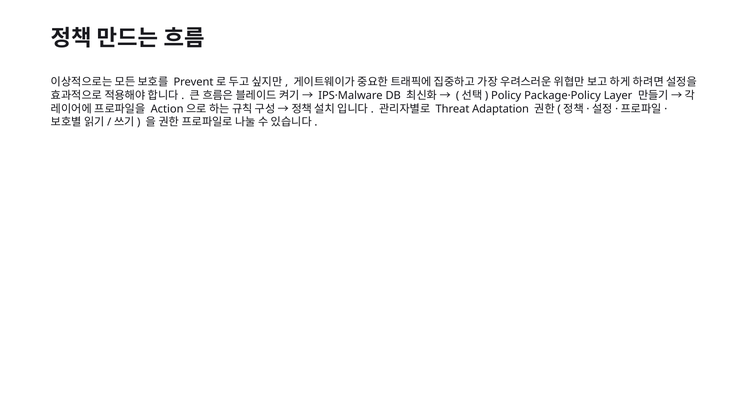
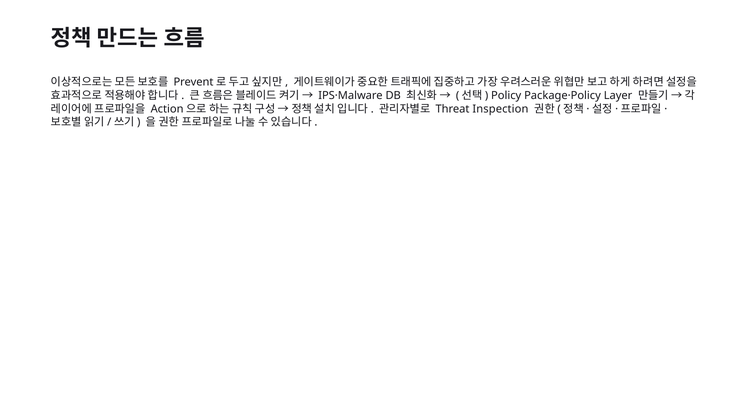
Adaptation: Adaptation -> Inspection (500, 109)
